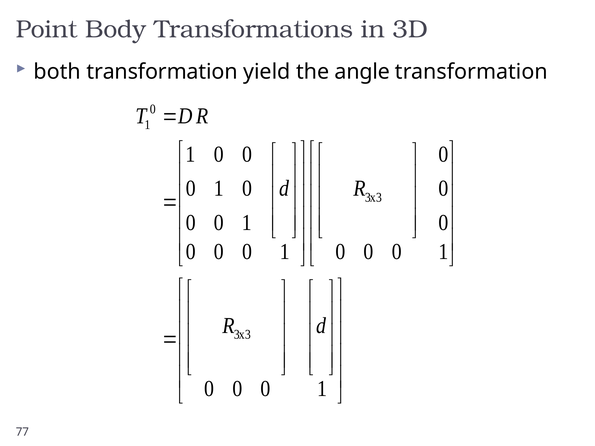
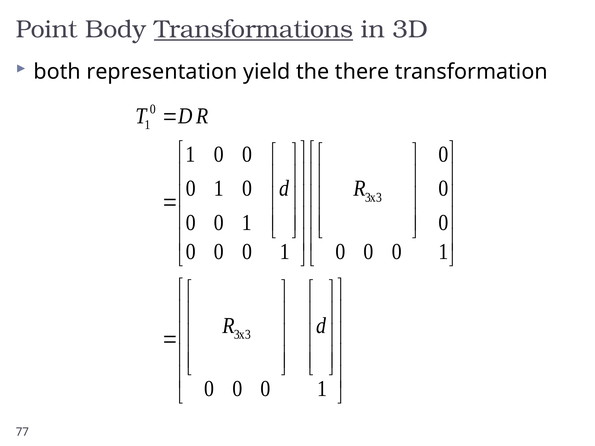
Transformations underline: none -> present (254, 29)
both transformation: transformation -> representation (162, 72)
angle: angle -> there (362, 72)
